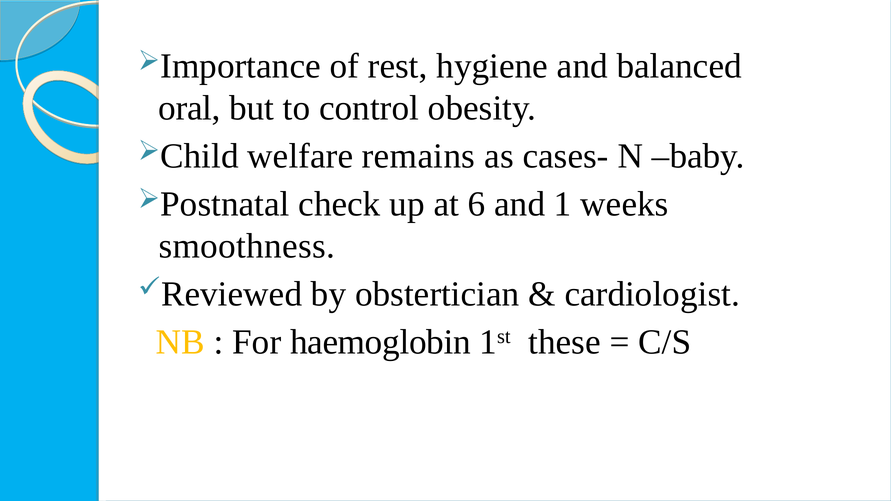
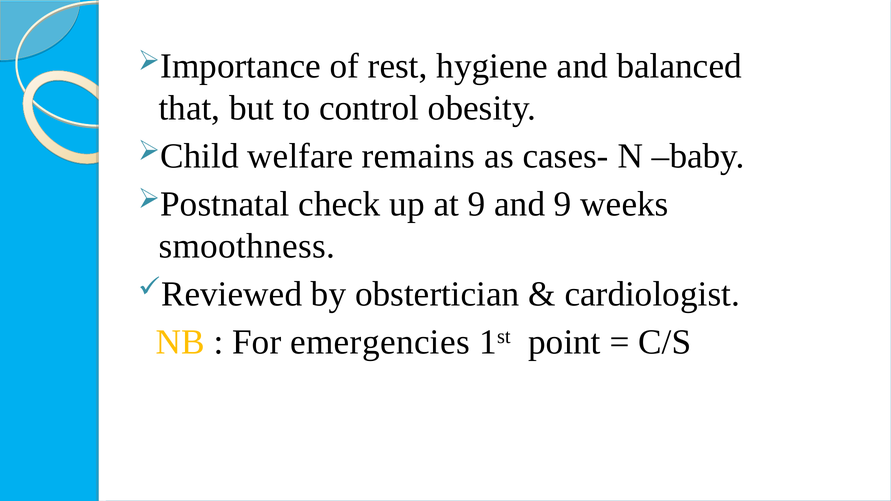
oral: oral -> that (189, 108)
at 6: 6 -> 9 (477, 204)
and 1: 1 -> 9 (563, 204)
haemoglobin: haemoglobin -> emergencies (380, 342)
these: these -> point (564, 342)
